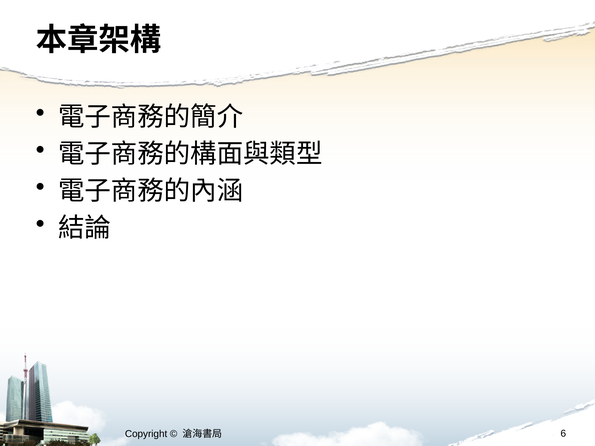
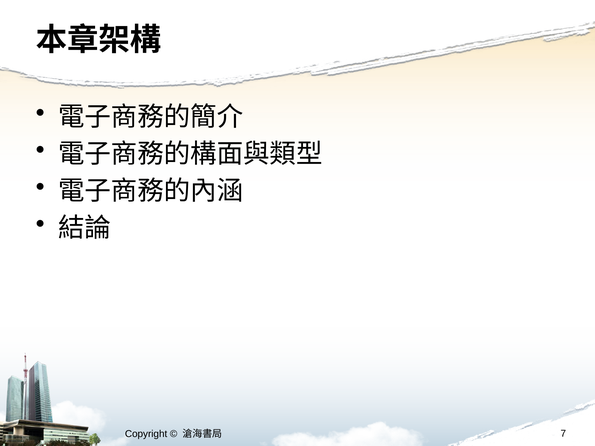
6: 6 -> 7 (563, 434)
